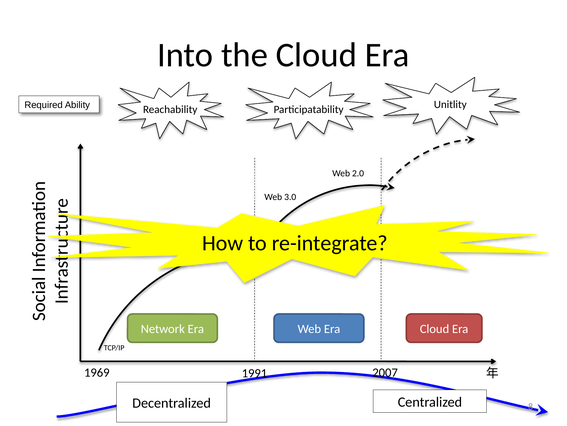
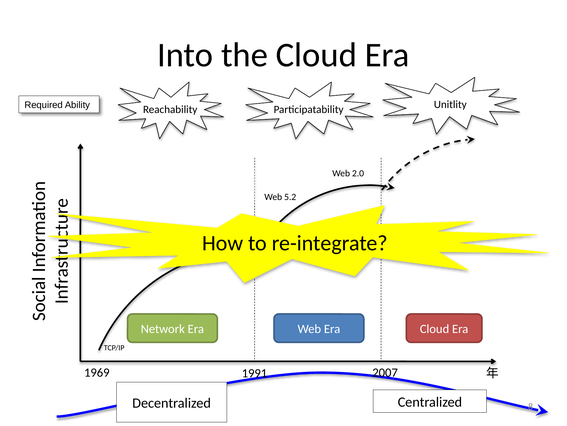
3.0: 3.0 -> 5.2 (290, 197)
